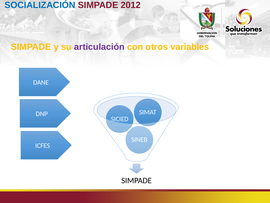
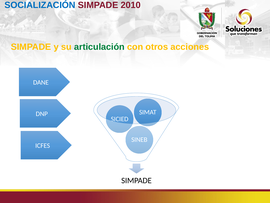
2012: 2012 -> 2010 (131, 5)
articulación colour: purple -> green (99, 47)
variables: variables -> acciones (190, 47)
